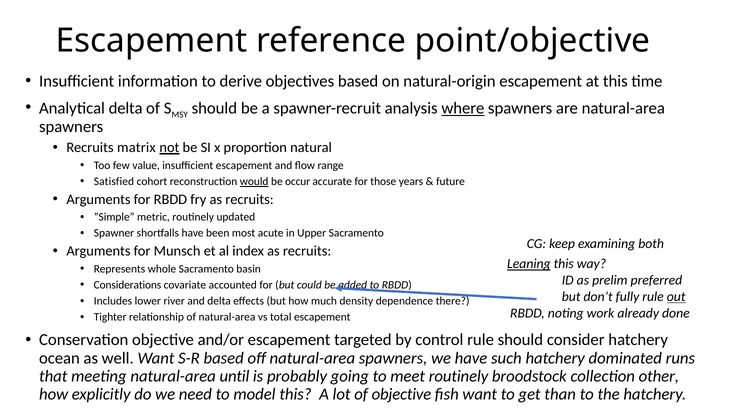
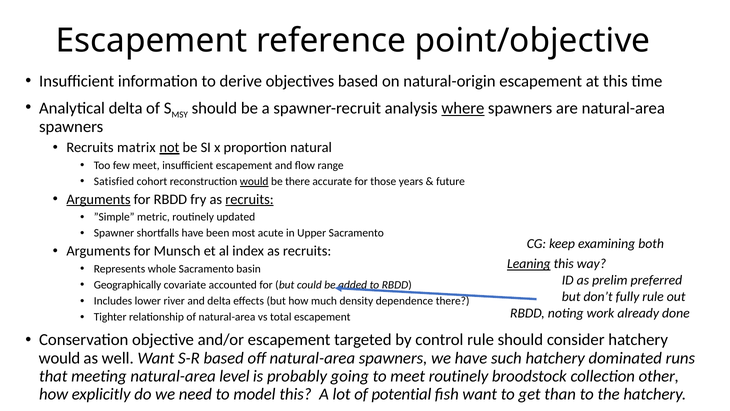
few value: value -> meet (146, 165)
be occur: occur -> there (298, 181)
Arguments underline: none -> present (99, 199)
recruits underline: none -> present (250, 199)
Considerations: Considerations -> Geographically (128, 285)
out underline: present -> none (676, 297)
ocean: ocean -> would (59, 358)
until: until -> level (234, 376)
of objective: objective -> potential (401, 394)
